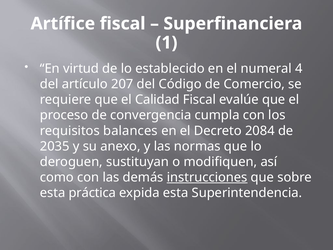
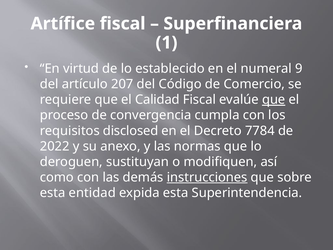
4: 4 -> 9 (299, 69)
que underline: none -> present (274, 100)
balances: balances -> disclosed (131, 131)
2084: 2084 -> 7784 (260, 131)
2035: 2035 -> 2022 (55, 146)
práctica: práctica -> entidad (92, 193)
